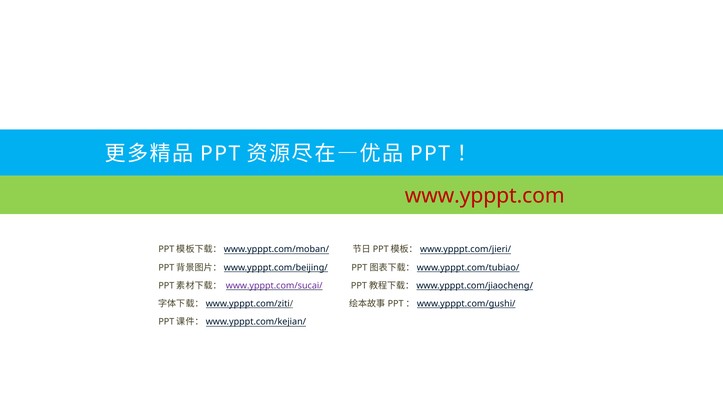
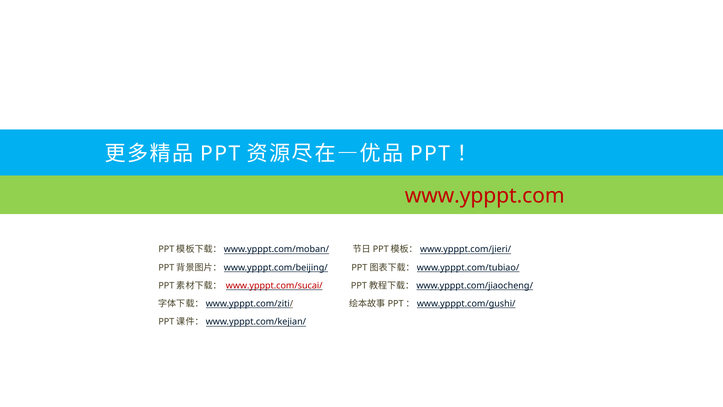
www.ypppt.com/sucai/ colour: purple -> red (274, 285)
